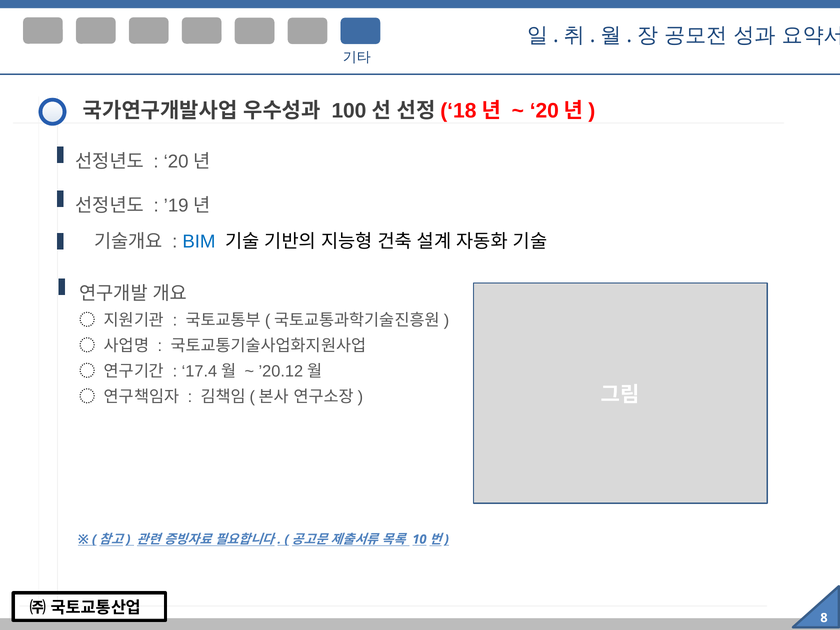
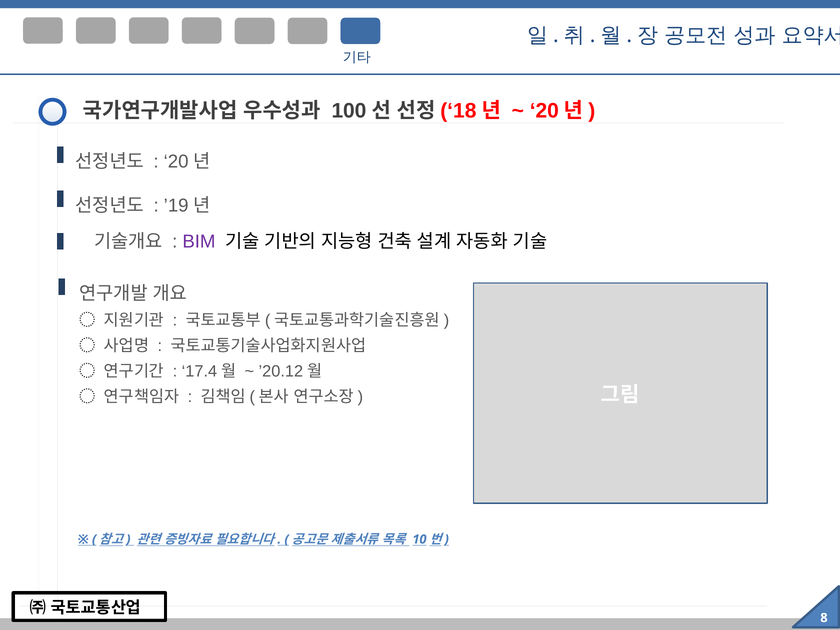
BIM colour: blue -> purple (199, 242)
